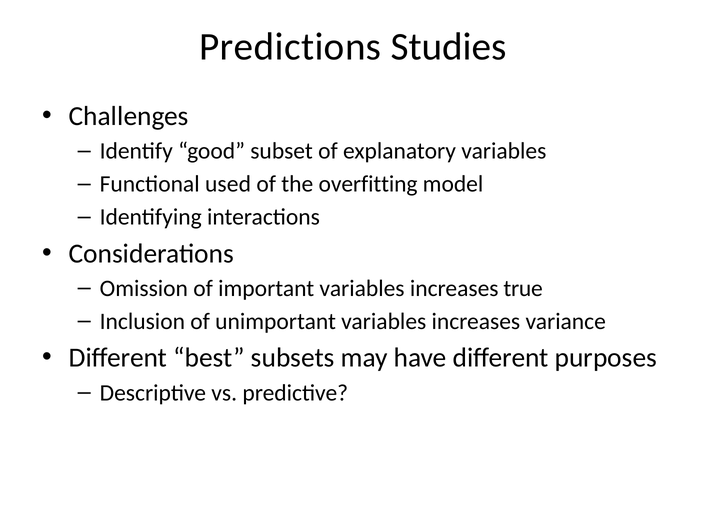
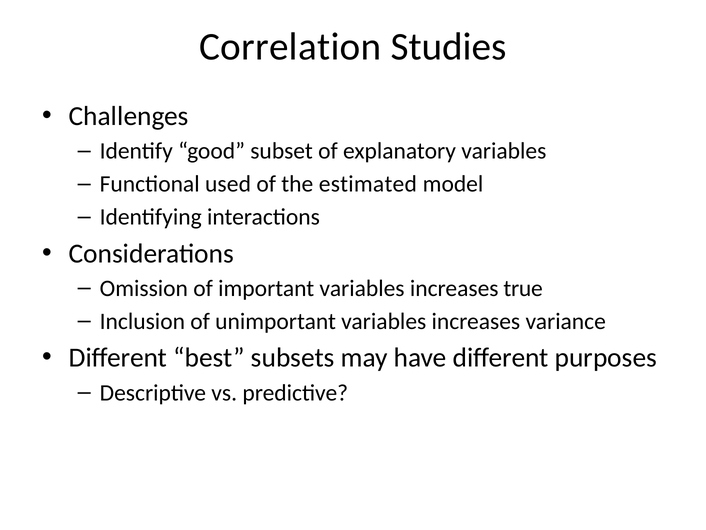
Predictions: Predictions -> Correlation (290, 47)
overfitting: overfitting -> estimated (368, 184)
